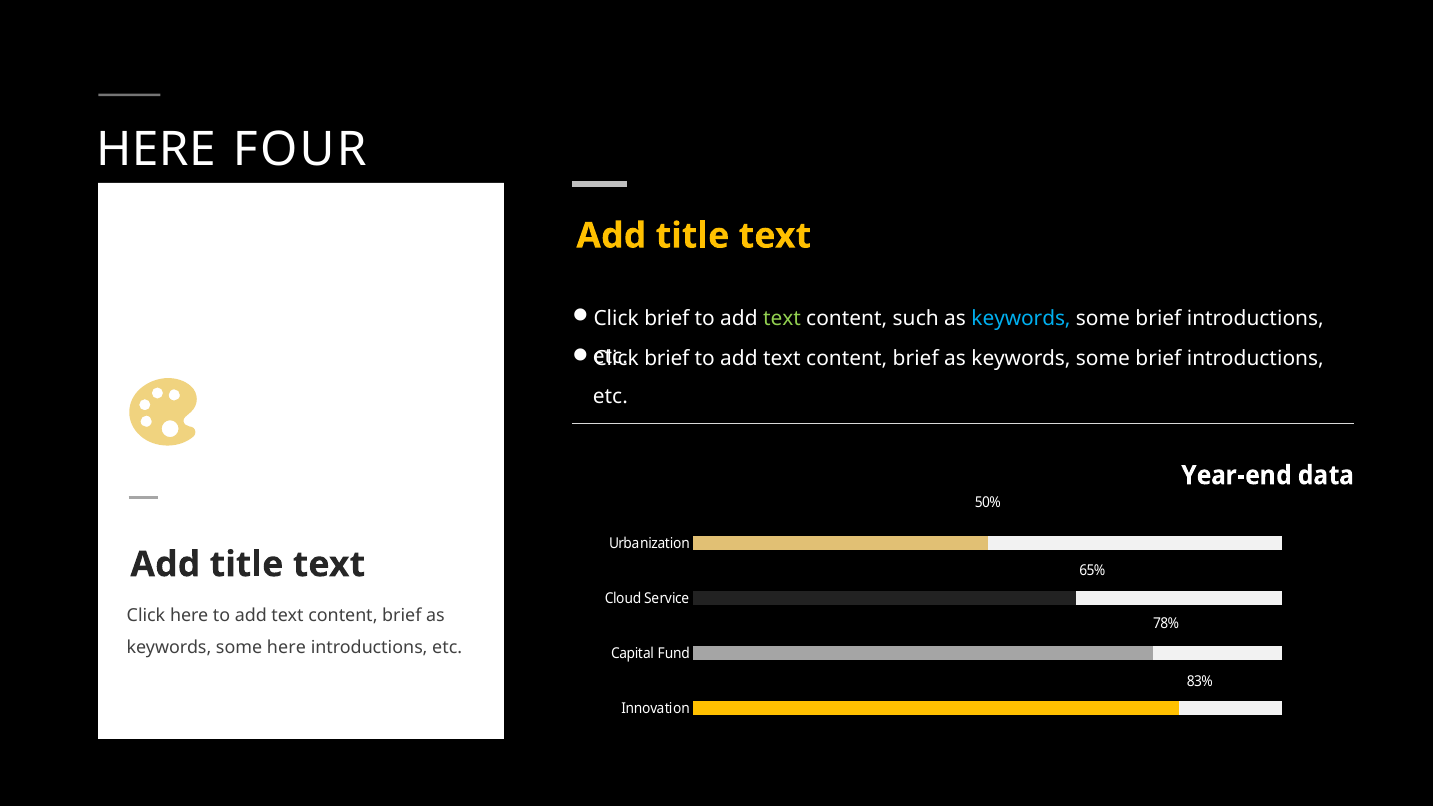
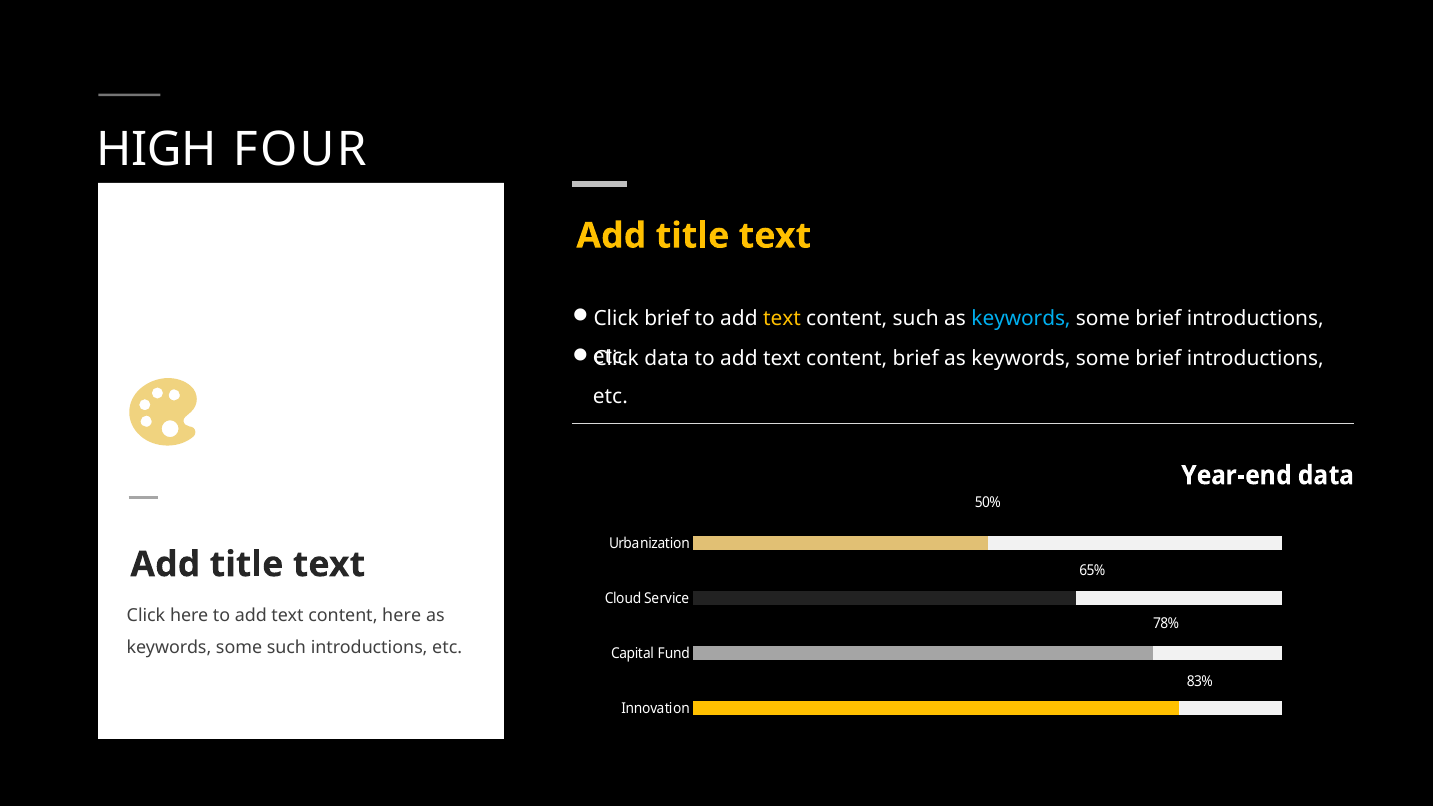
HERE: HERE -> HIGH (156, 149)
text colour: light green -> yellow (782, 319)
brief: brief -> data (667, 359)
brief: brief -> here (402, 616)
some here: here -> such (286, 648)
